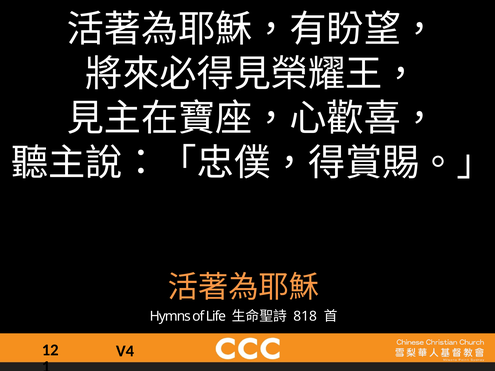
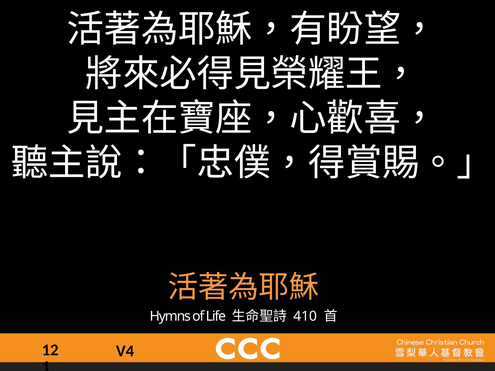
818: 818 -> 410 (305, 316)
